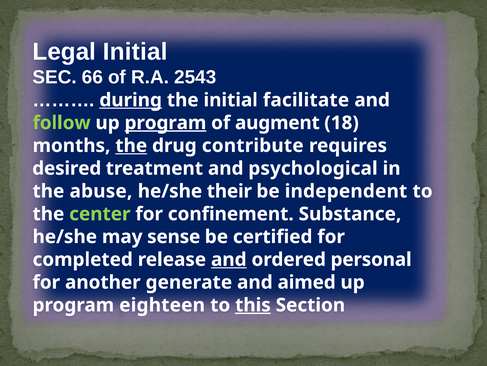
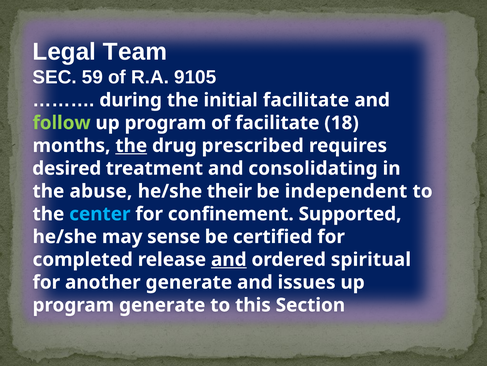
Legal Initial: Initial -> Team (135, 52)
66: 66 -> 59 (92, 77)
2543: 2543 -> 9105 (195, 77)
during underline: present -> none (131, 100)
program underline: present -> none (165, 123)
of augment: augment -> facilitate (277, 123)
contribute: contribute -> prescribed (253, 145)
psychological: psychological -> consolidating (313, 168)
center colour: light green -> light blue (100, 214)
Substance: Substance -> Supported (350, 214)
personal: personal -> spiritual (371, 259)
aimed: aimed -> issues (307, 282)
program eighteen: eighteen -> generate (162, 305)
this underline: present -> none (253, 305)
